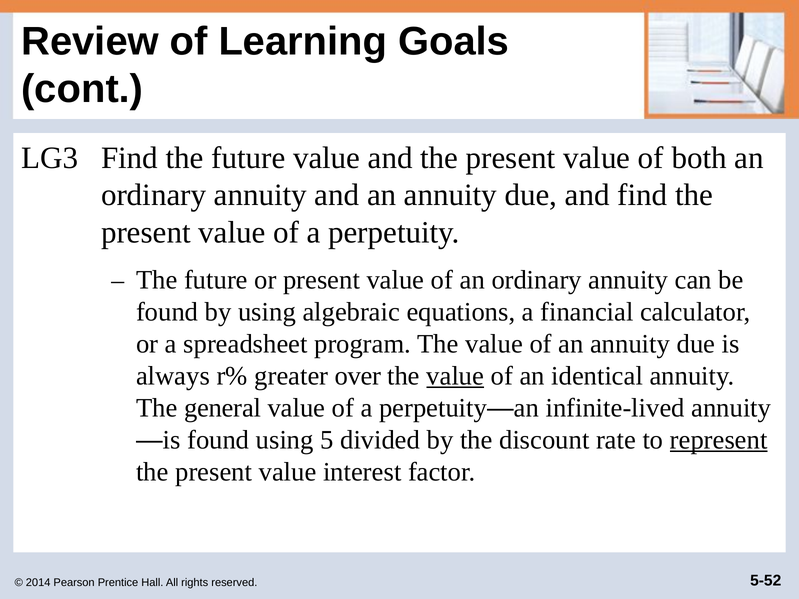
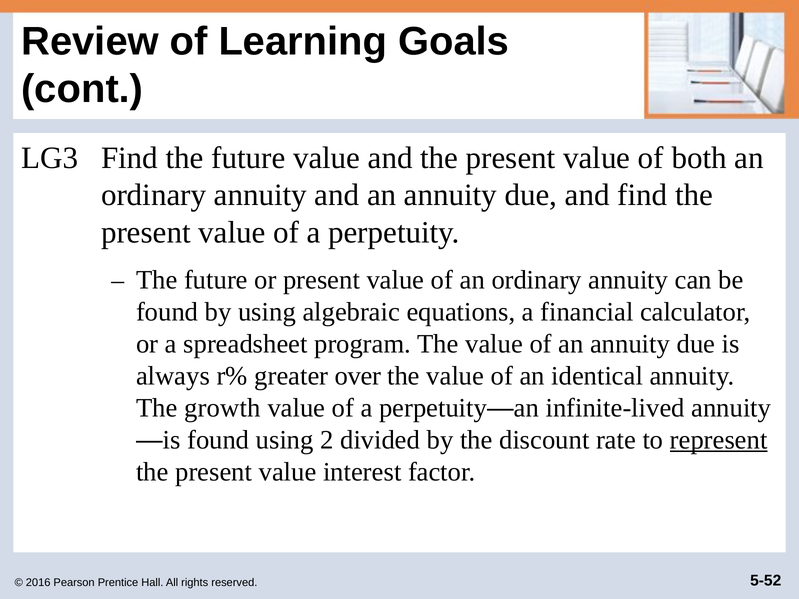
value underline: present -> none (455, 376)
general: general -> growth (222, 408)
5: 5 -> 2 (327, 440)
2014: 2014 -> 2016 (38, 583)
